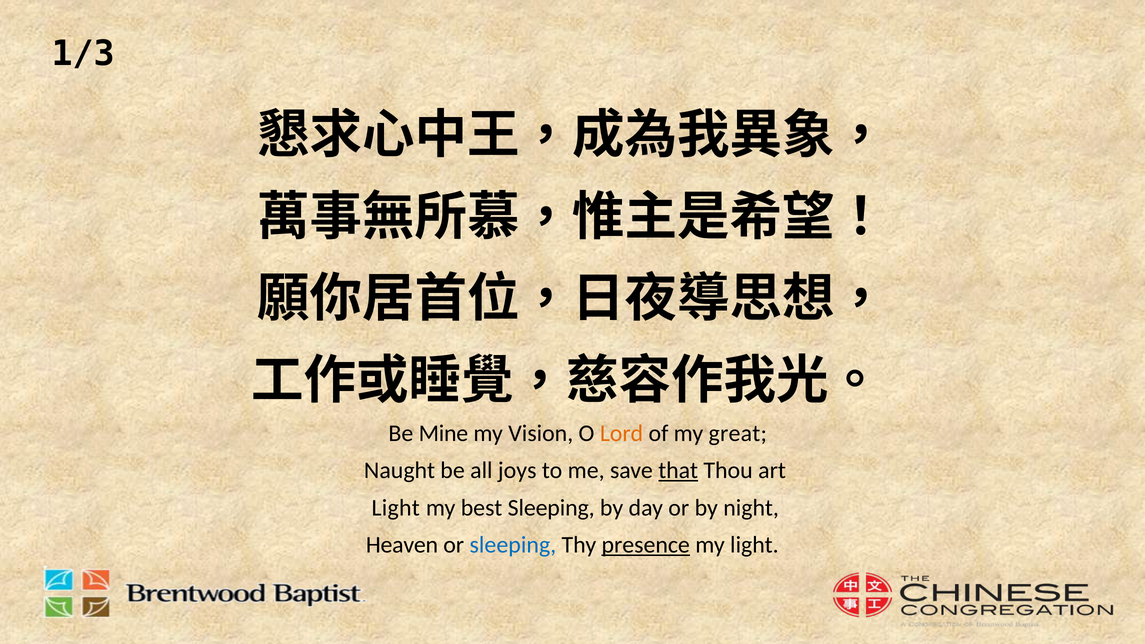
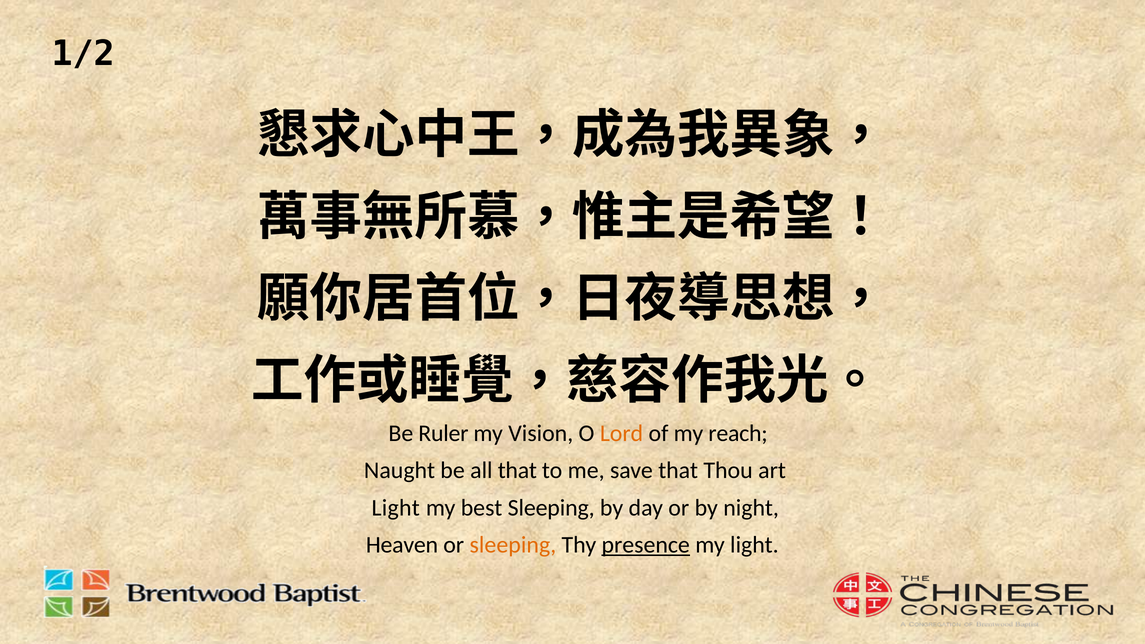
1/3: 1/3 -> 1/2 (83, 54)
Mine: Mine -> Ruler (443, 433)
great: great -> reach (738, 433)
all joys: joys -> that (517, 470)
that underline: present -> none (678, 470)
sleeping colour: blue -> orange (513, 545)
